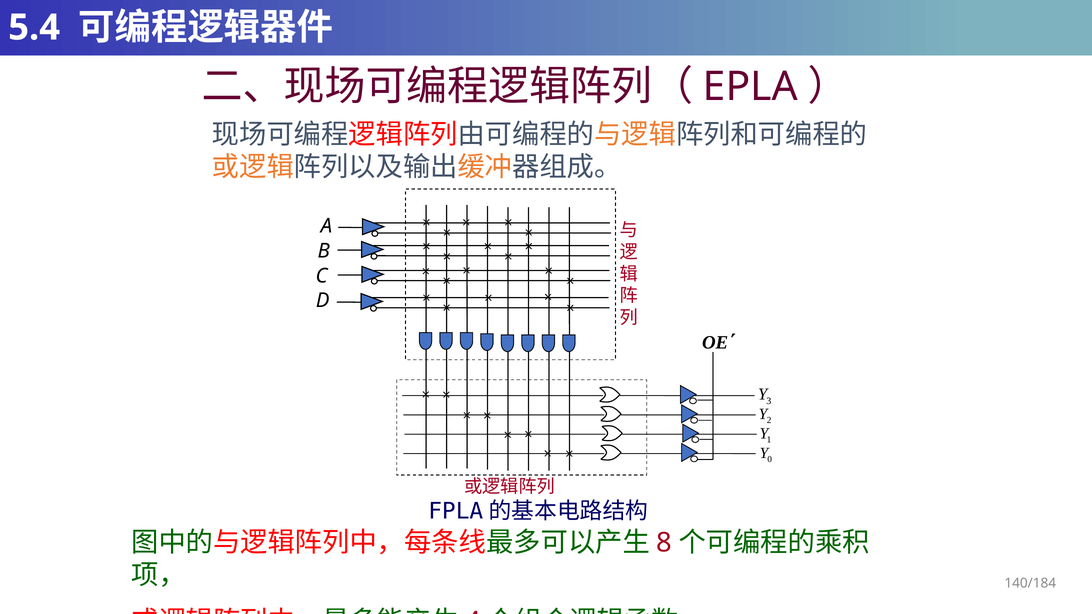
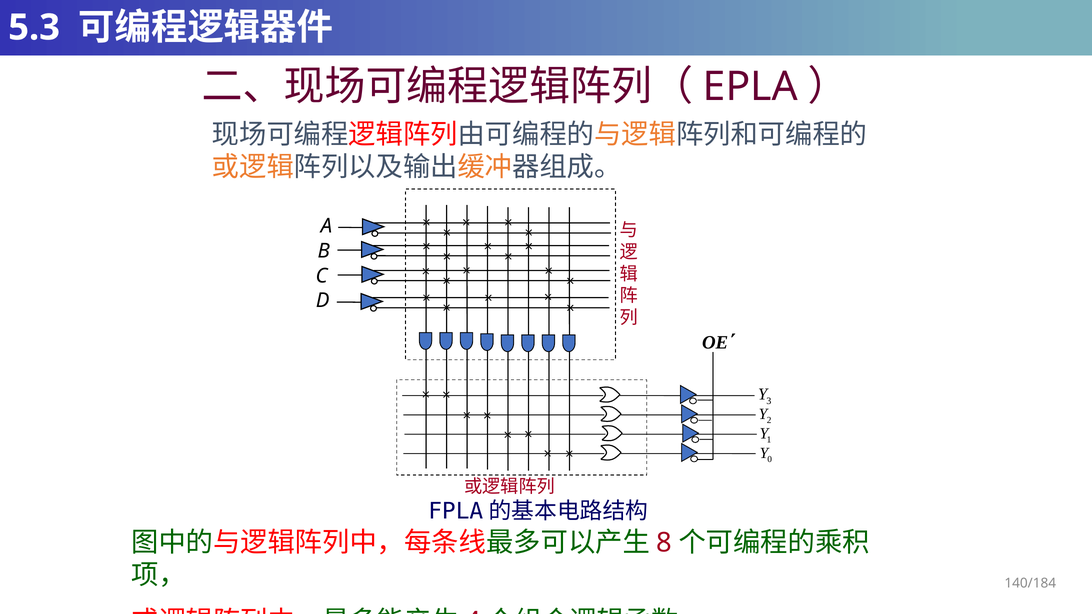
5.4: 5.4 -> 5.3 (34, 28)
